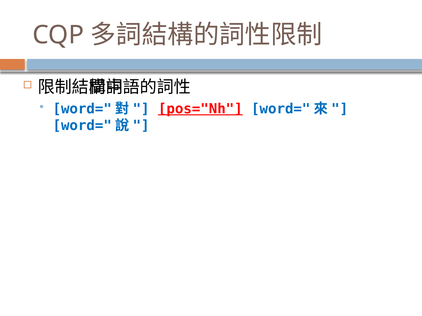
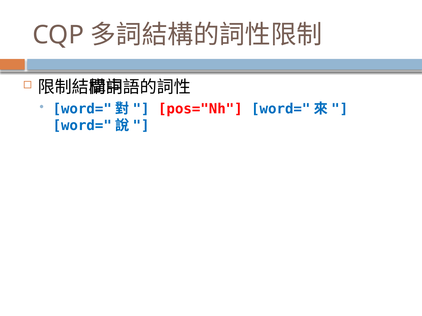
pos="Nh underline: present -> none (200, 109)
